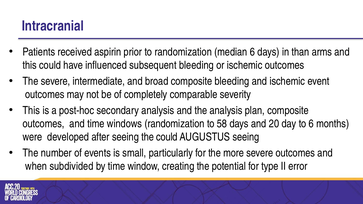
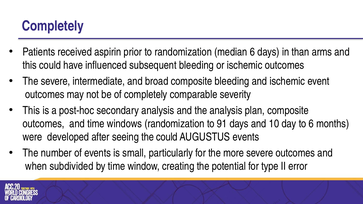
Intracranial: Intracranial -> Completely (53, 26)
58: 58 -> 91 (222, 124)
20: 20 -> 10 (274, 124)
AUGUSTUS seeing: seeing -> events (246, 137)
